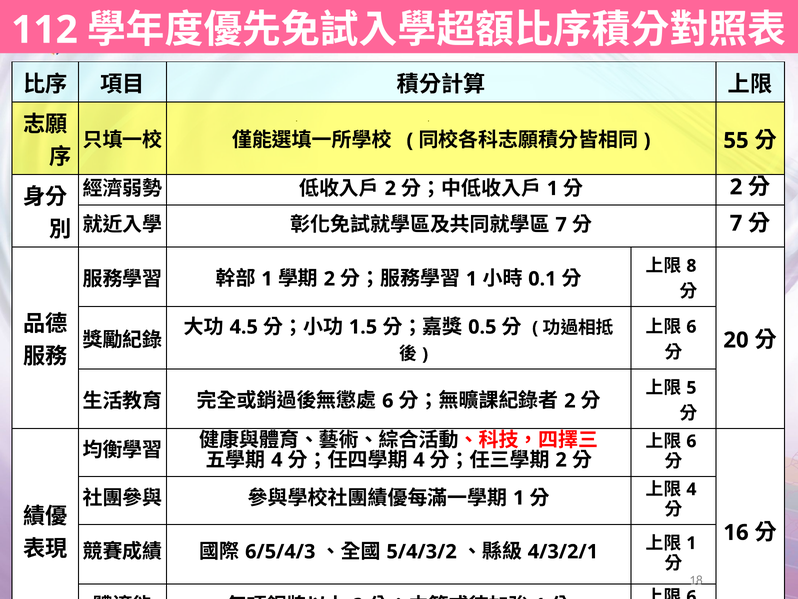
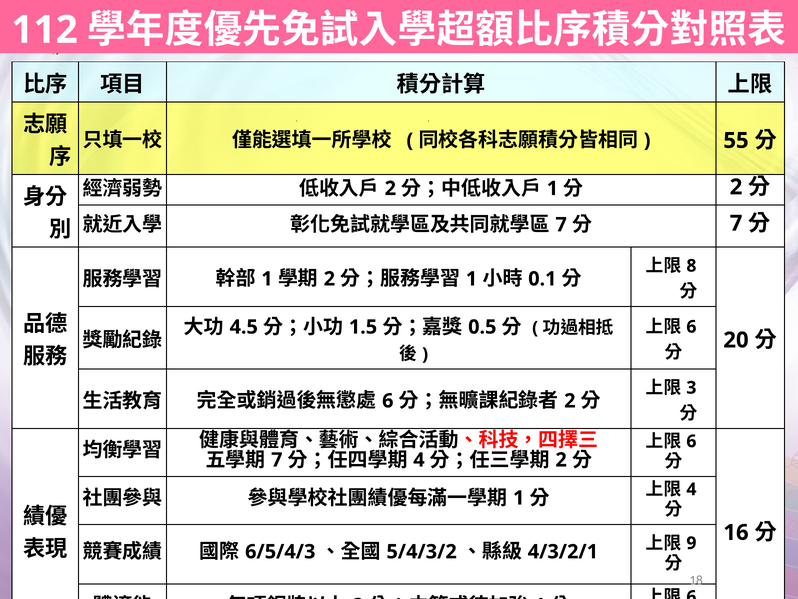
5: 5 -> 3 (691, 387)
4: 4 -> 7 (277, 460)
1: 1 -> 9 (691, 543)
